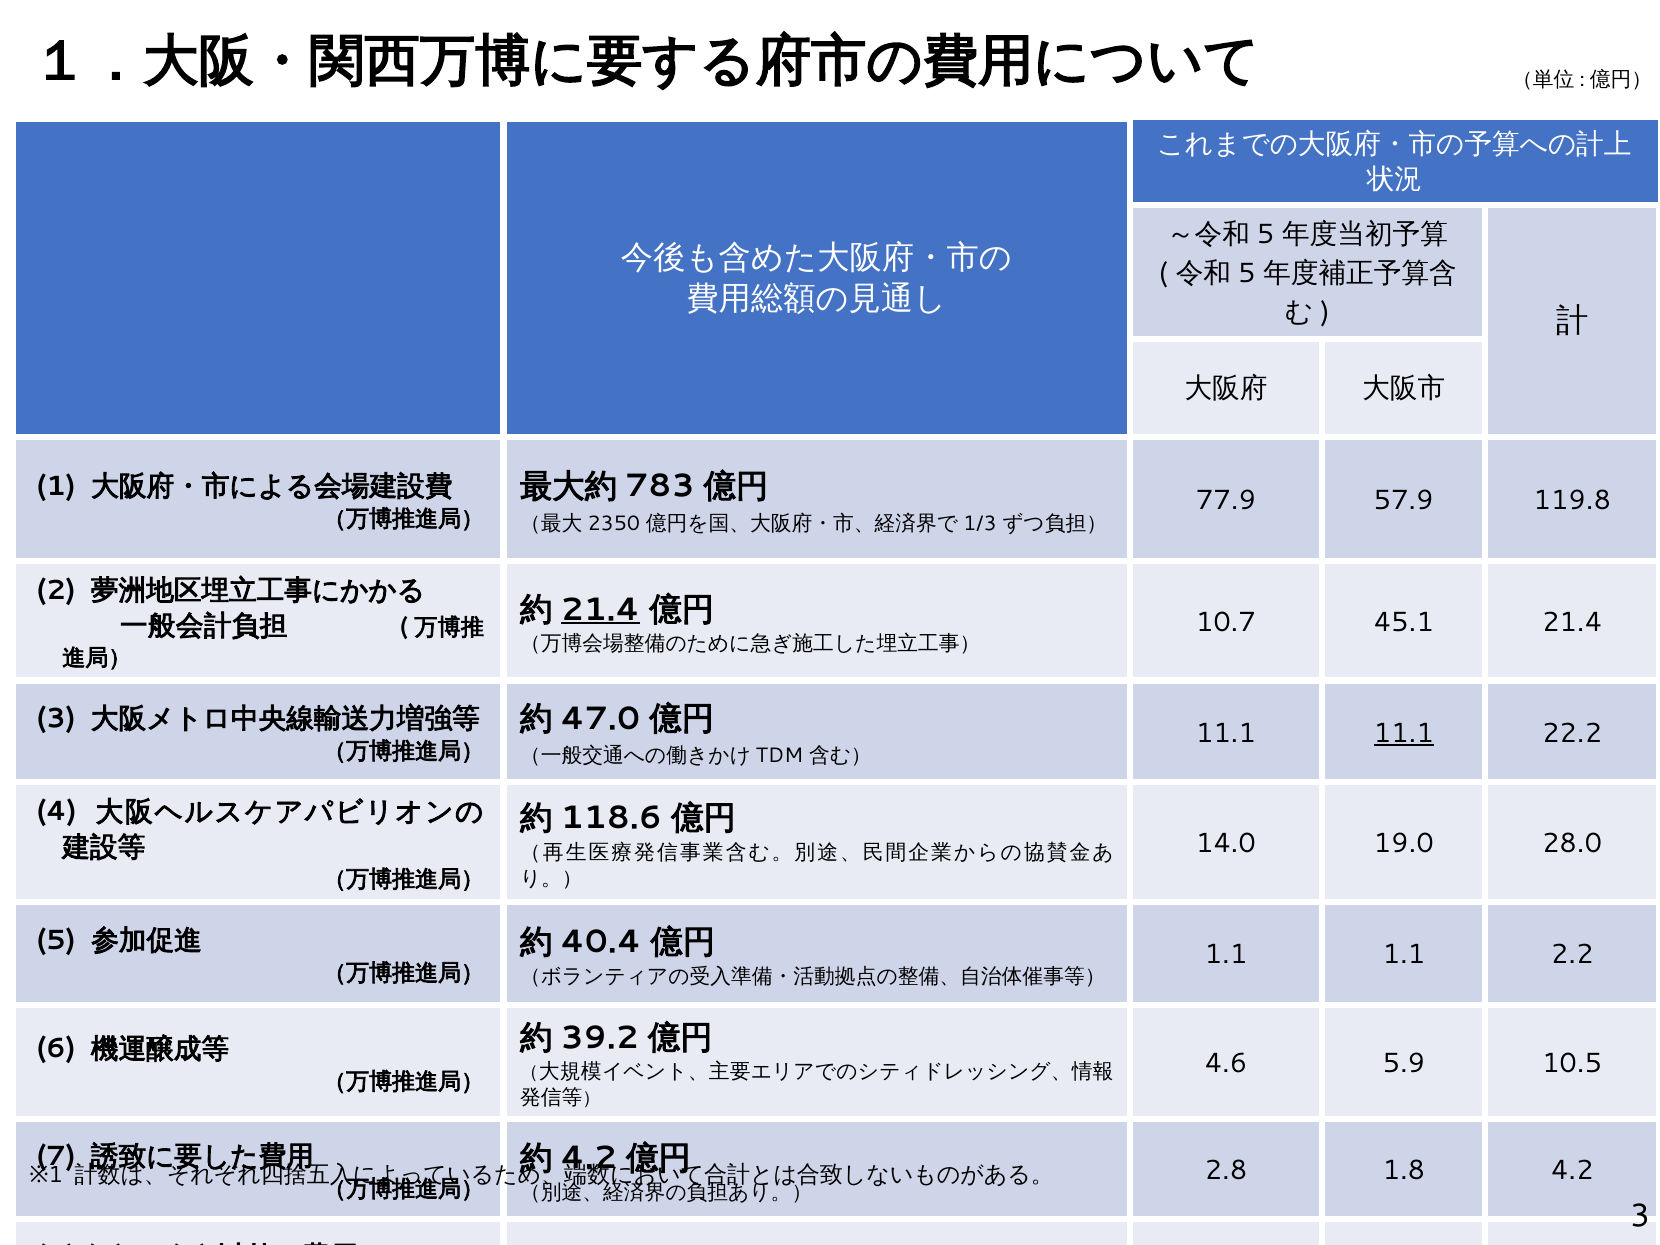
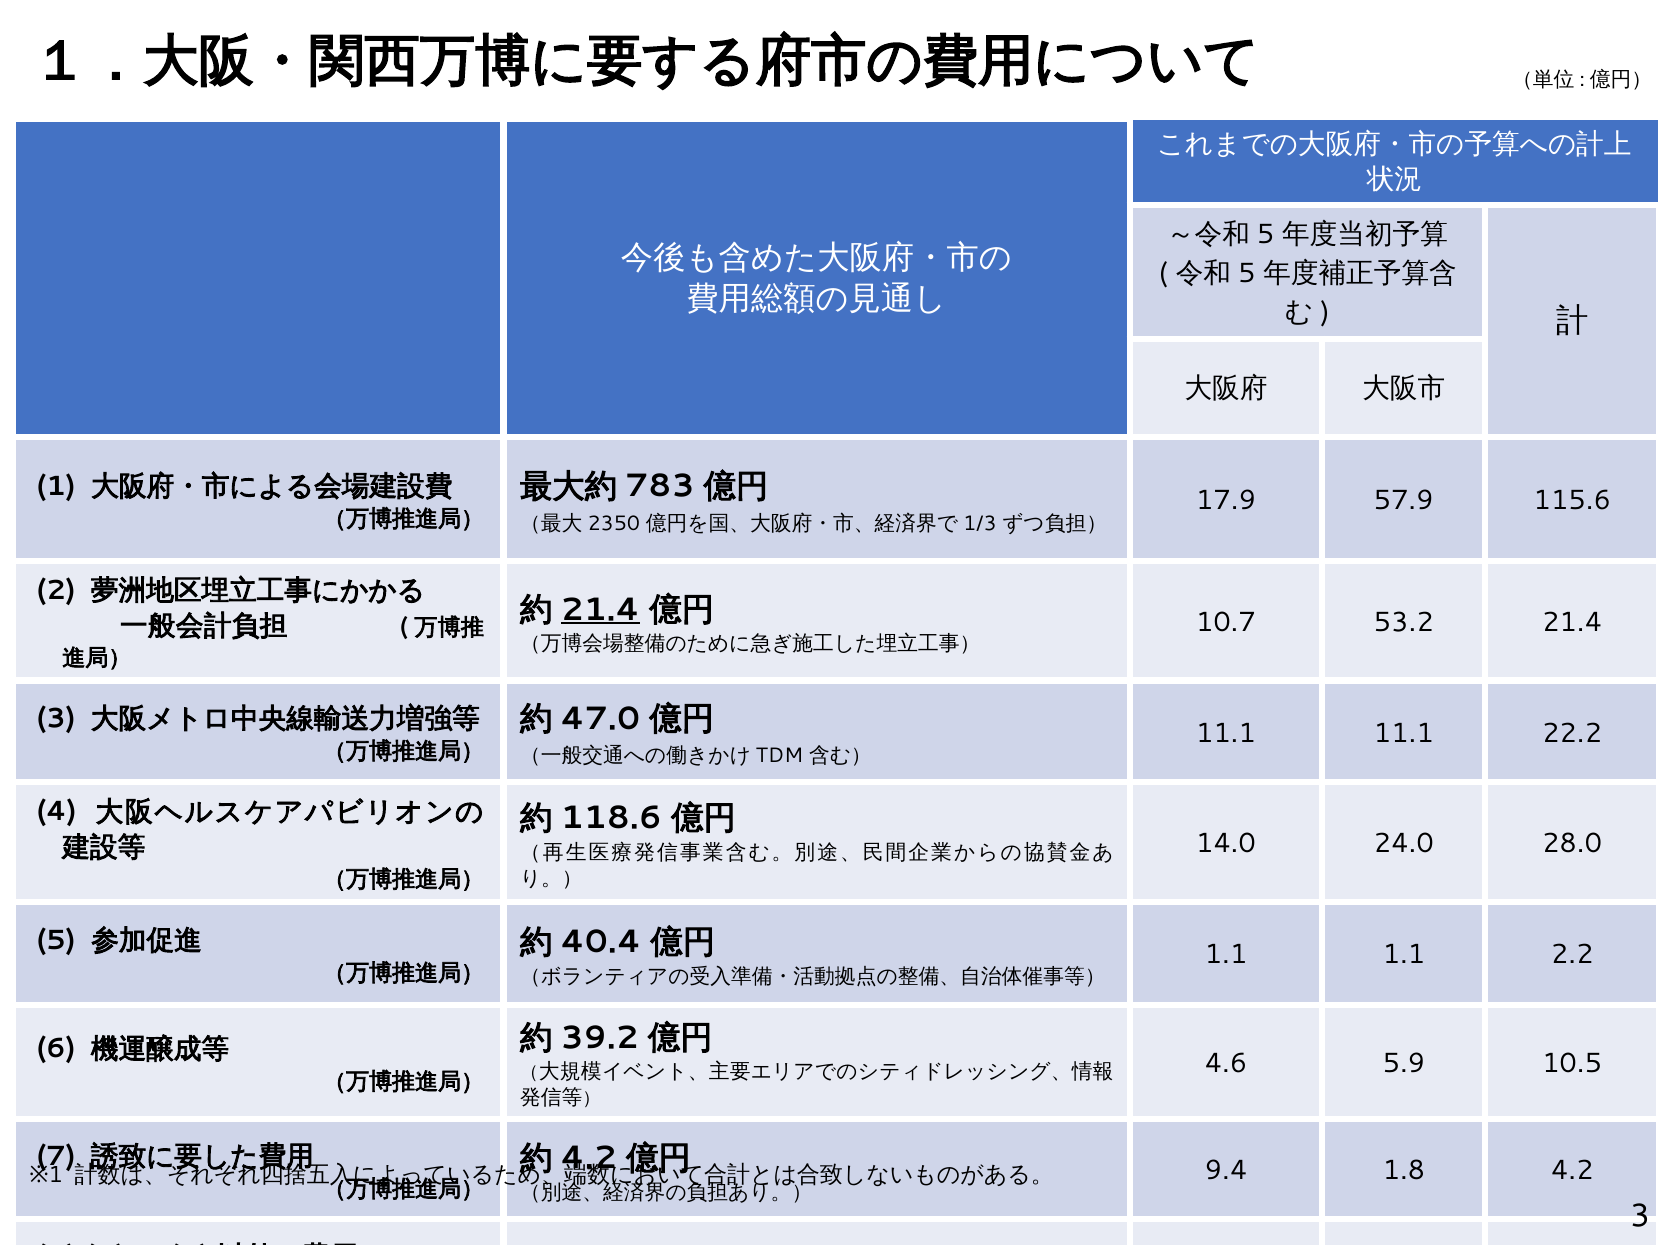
77.9: 77.9 -> 17.9 (1226, 501)
119.8: 119.8 -> 115.6 (1572, 501)
45.1: 45.1 -> 53.2 (1404, 622)
11.1 underline: present -> none (1404, 733)
19.0: 19.0 -> 24.0 (1404, 844)
2.8: 2.8 -> 9.4 (1226, 1171)
